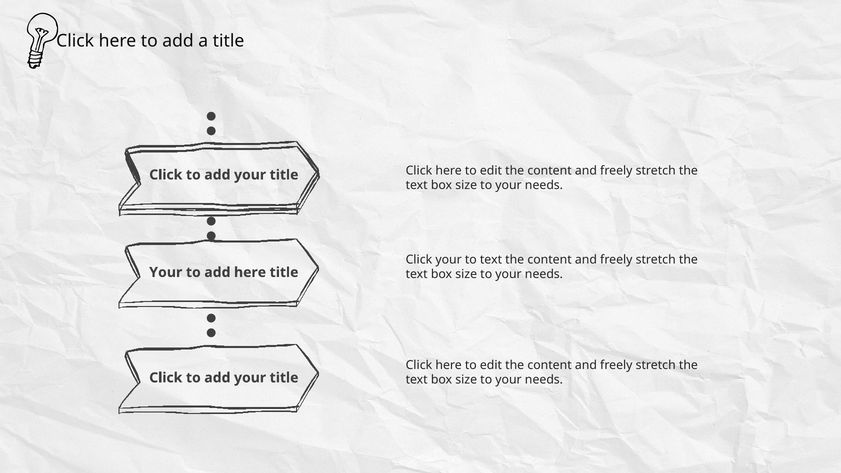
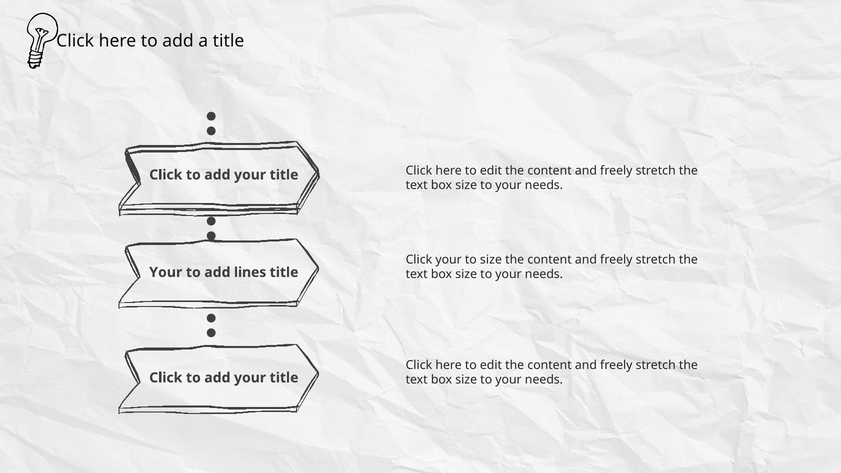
to text: text -> size (491, 260)
add here: here -> lines (250, 272)
